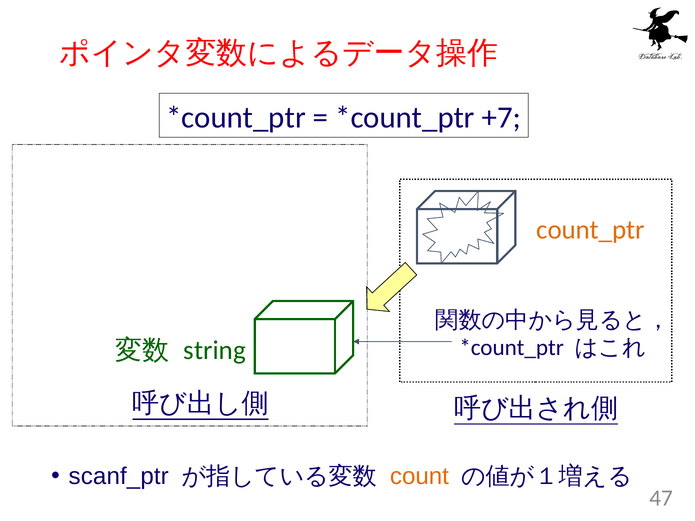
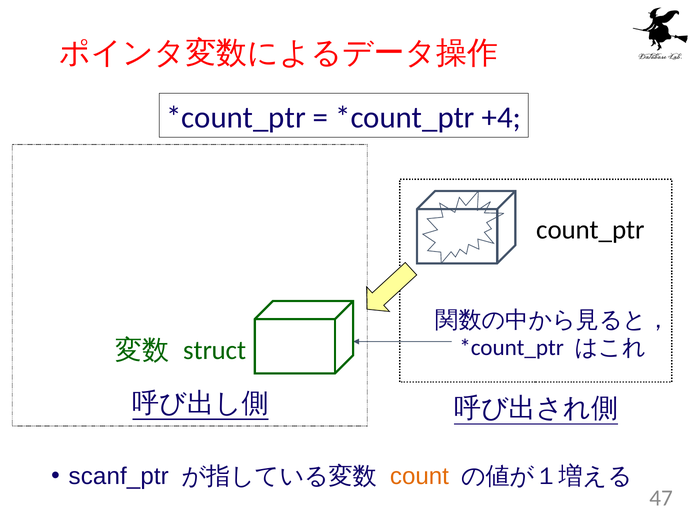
+7: +7 -> +4 (501, 118)
count_ptr colour: orange -> black (590, 230)
string: string -> struct (215, 351)
